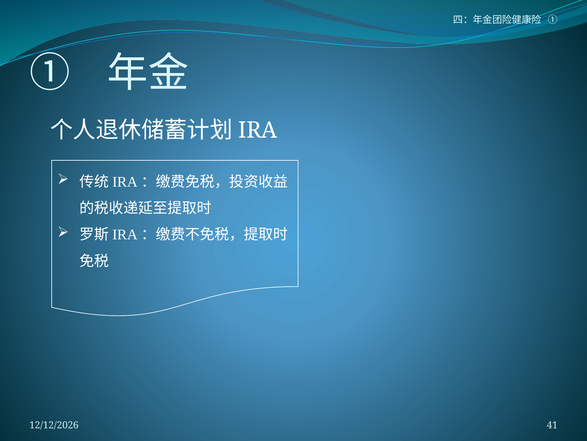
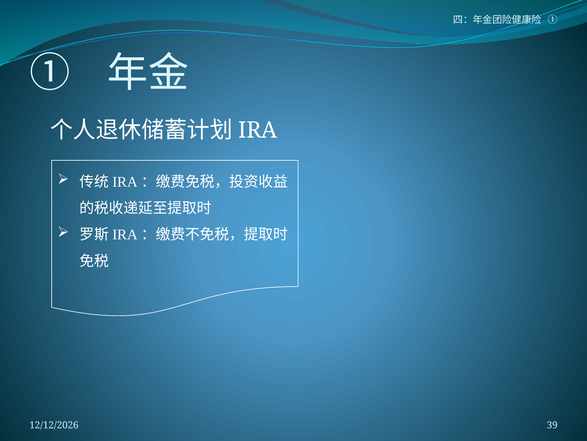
41: 41 -> 39 (552, 425)
